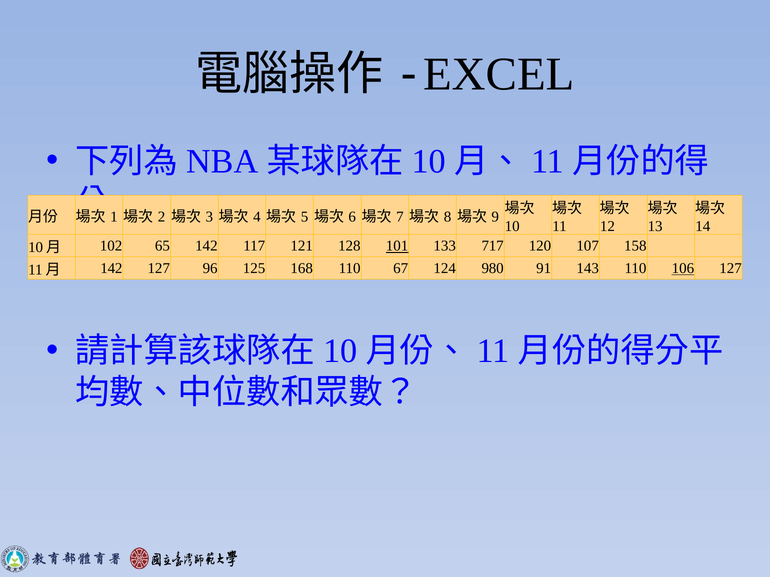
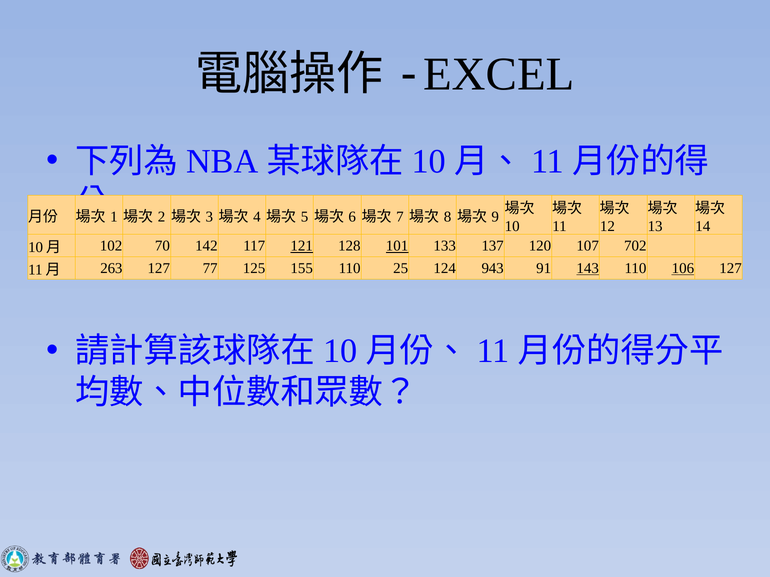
65: 65 -> 70 (162, 246)
121 underline: none -> present (302, 246)
717: 717 -> 137 (493, 246)
158: 158 -> 702 (635, 246)
142: 142 -> 263 (111, 269)
96: 96 -> 77 (210, 269)
168: 168 -> 155 (302, 269)
67: 67 -> 25 (401, 269)
980: 980 -> 943 (493, 269)
143 underline: none -> present (588, 269)
